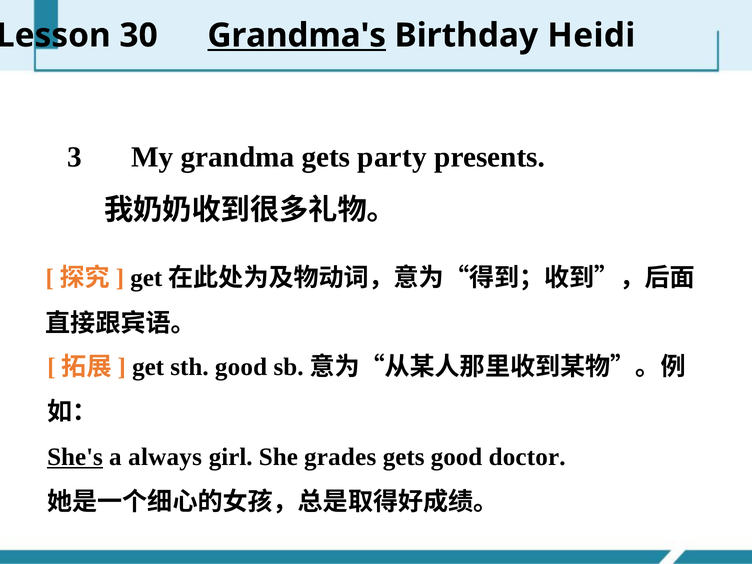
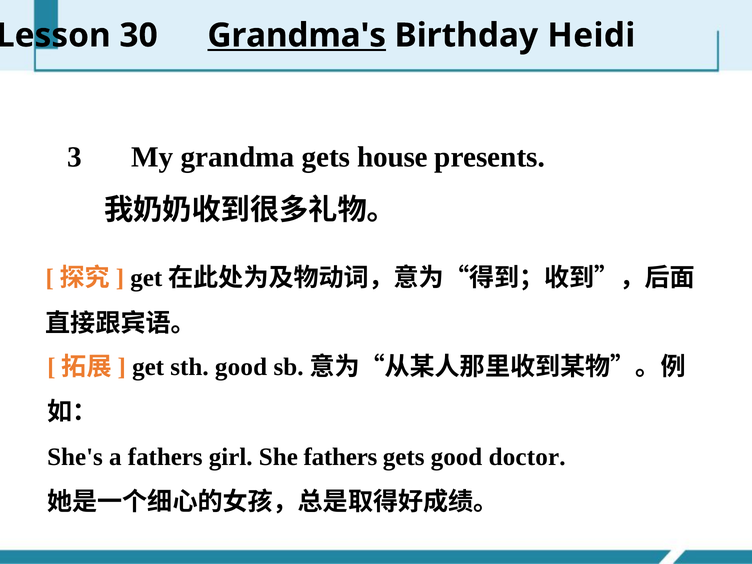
party: party -> house (392, 157)
She's underline: present -> none (75, 457)
a always: always -> fathers (165, 457)
She grades: grades -> fathers (340, 457)
